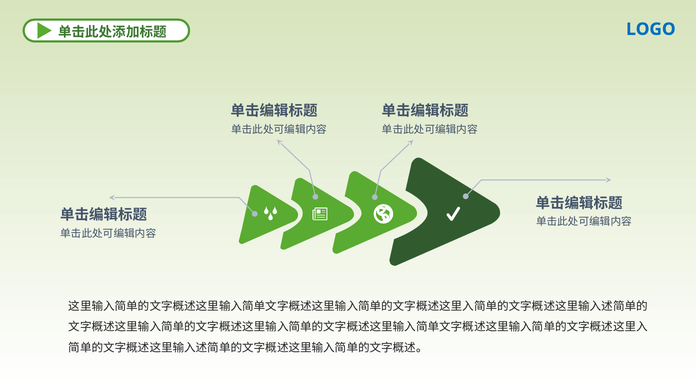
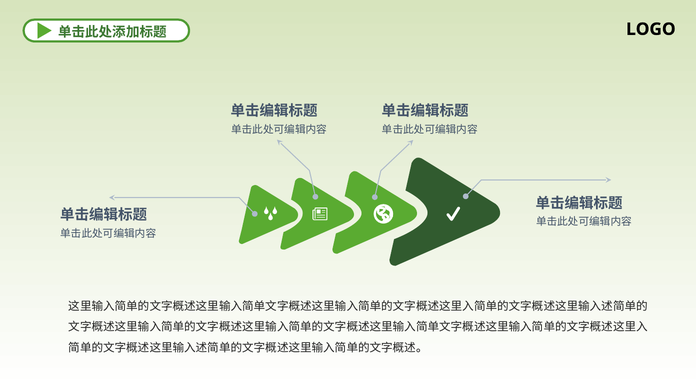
LOGO colour: blue -> black (651, 29)
